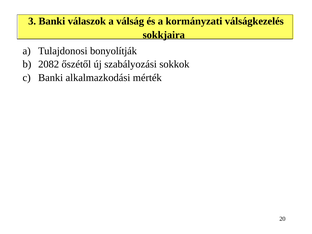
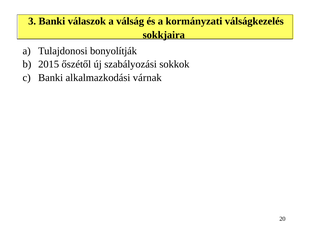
2082: 2082 -> 2015 (49, 64)
mérték: mérték -> várnak (147, 78)
